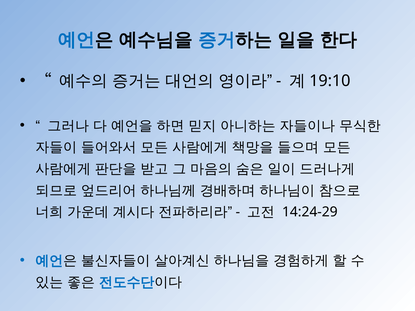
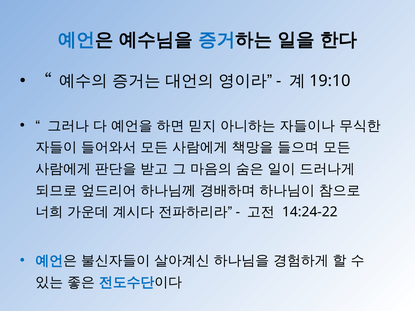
14:24-29: 14:24-29 -> 14:24-22 (310, 212)
